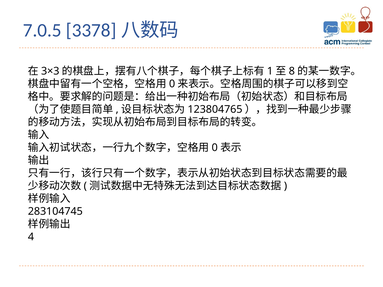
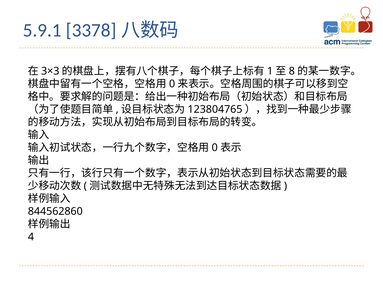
7.0.5: 7.0.5 -> 5.9.1 (42, 30)
283104745: 283104745 -> 844562860 (55, 212)
